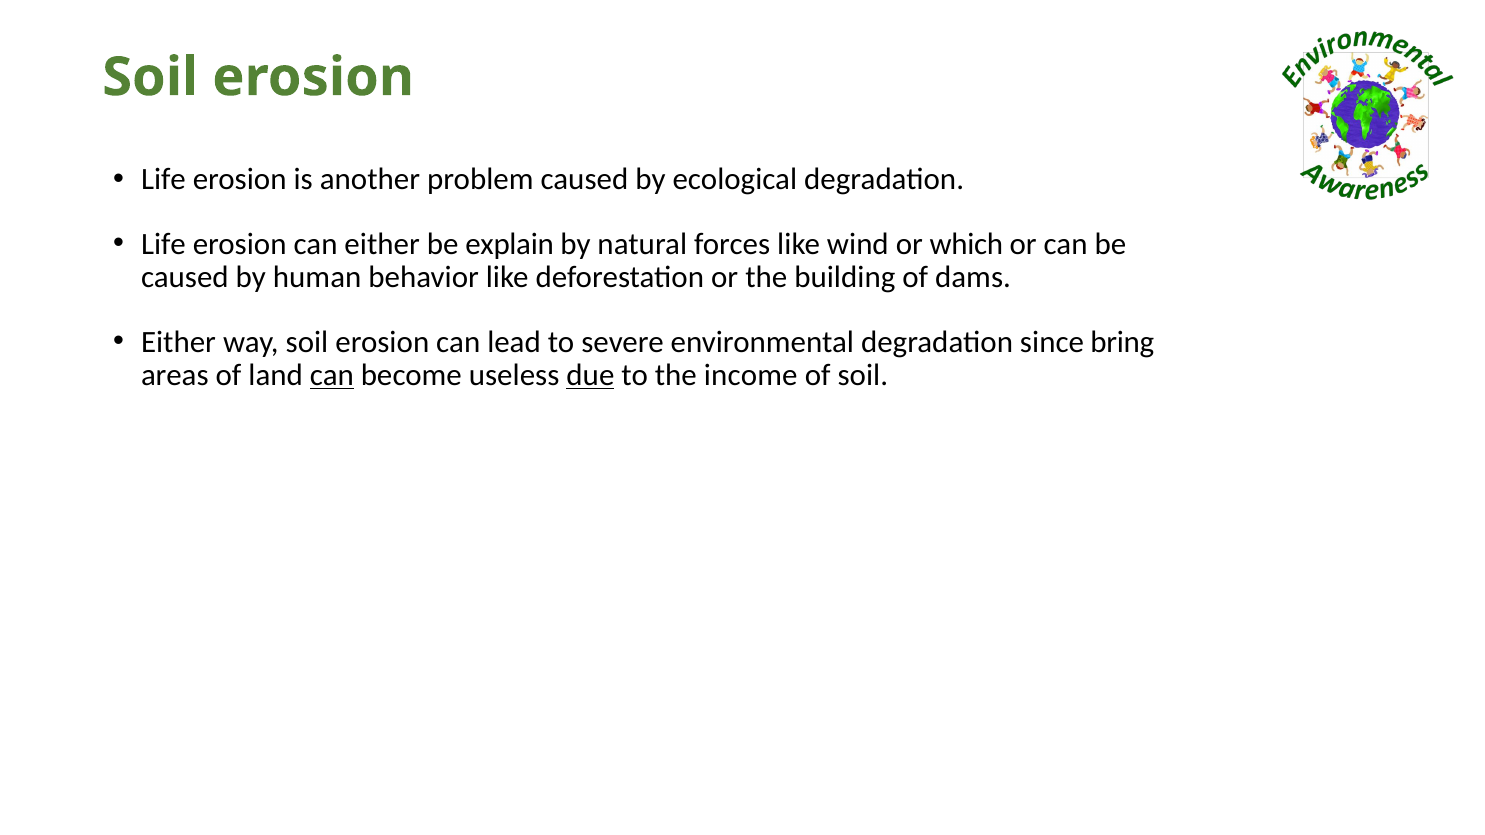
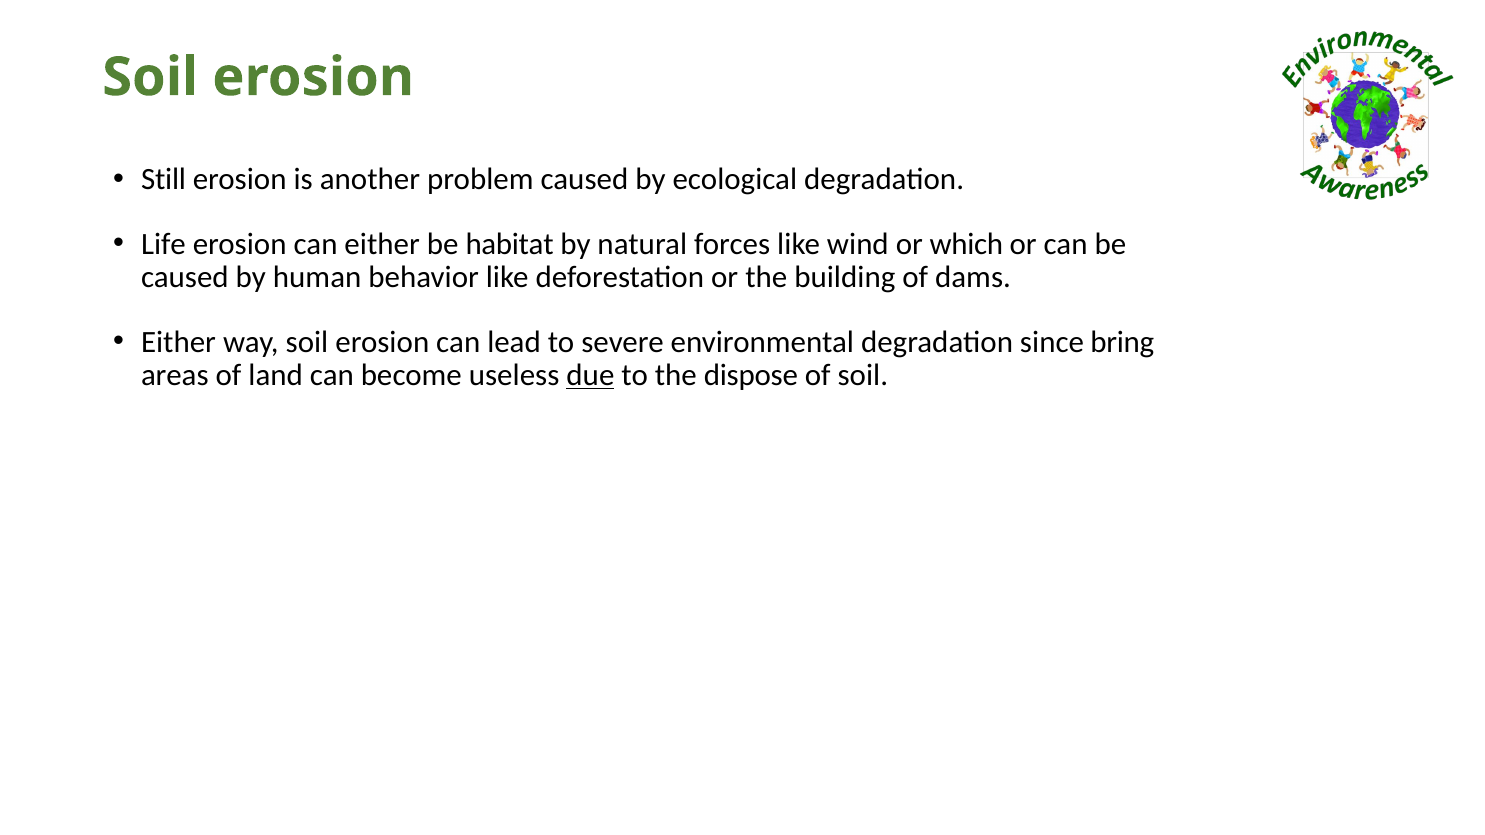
Life: Life -> Still (164, 180)
explain: explain -> habitat (510, 244)
can underline: present -> none (332, 375)
income: income -> dispose (751, 375)
